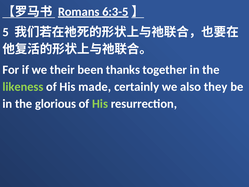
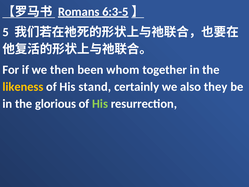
their: their -> then (62, 70)
thanks: thanks -> whom (123, 70)
likeness colour: light green -> yellow (23, 87)
made: made -> stand (95, 87)
